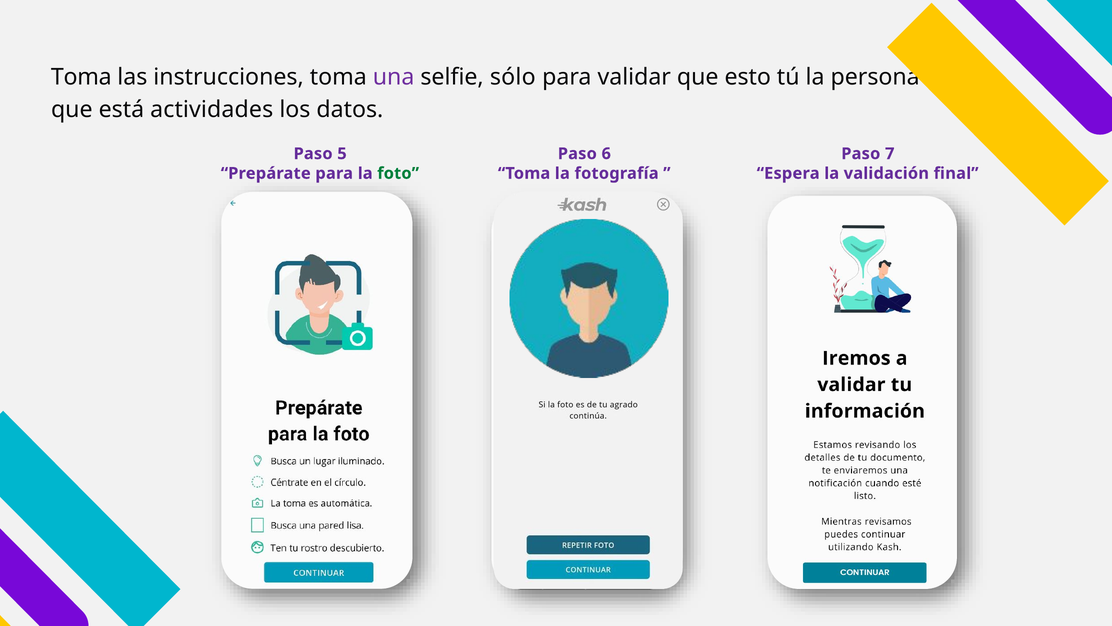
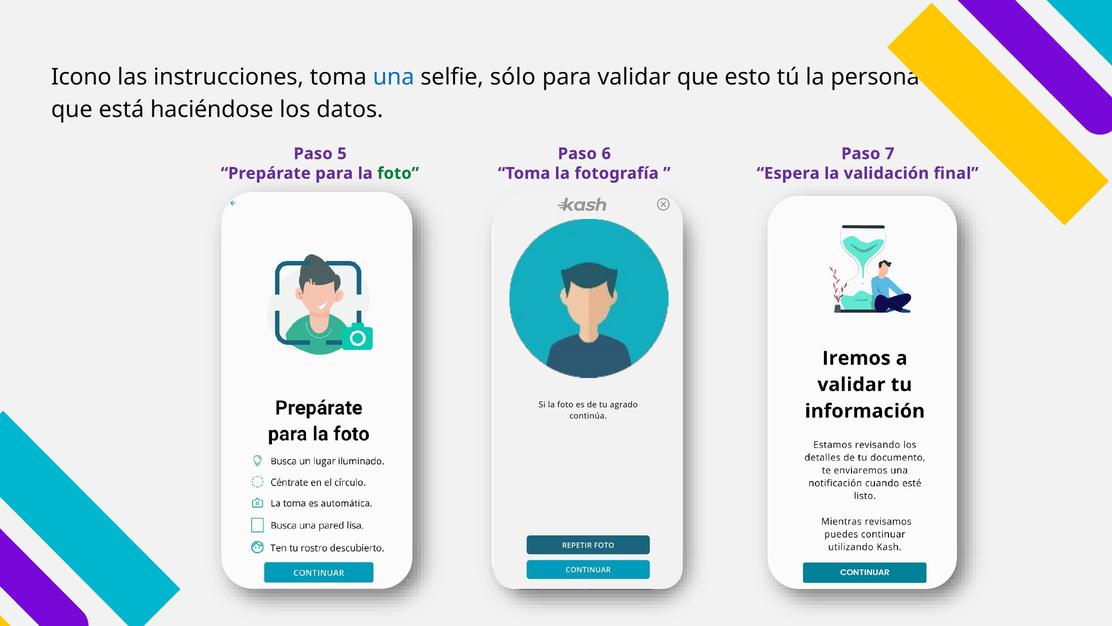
Toma: Toma -> Icono (81, 77)
una colour: purple -> blue (394, 77)
actividades: actividades -> haciéndose (212, 110)
